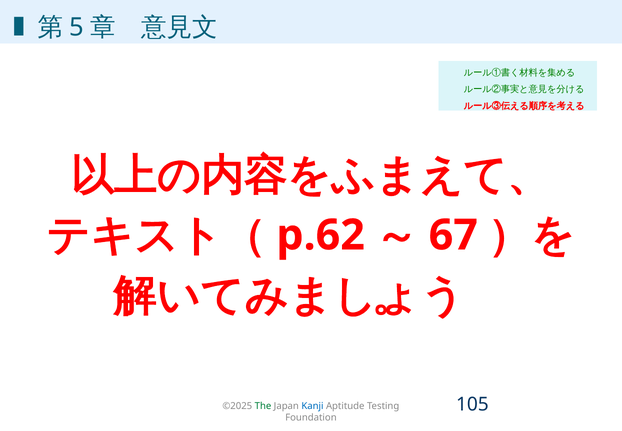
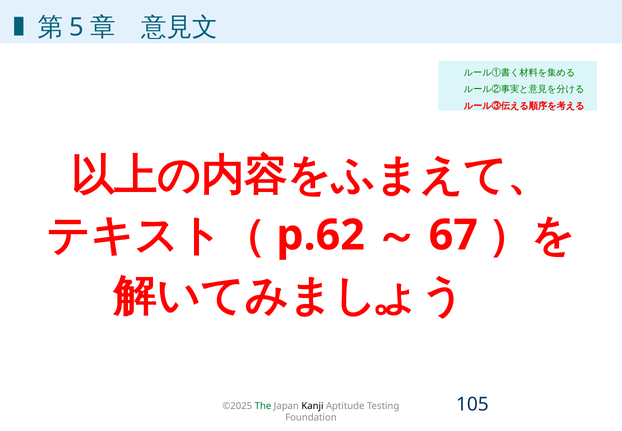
Kanji colour: blue -> black (312, 406)
